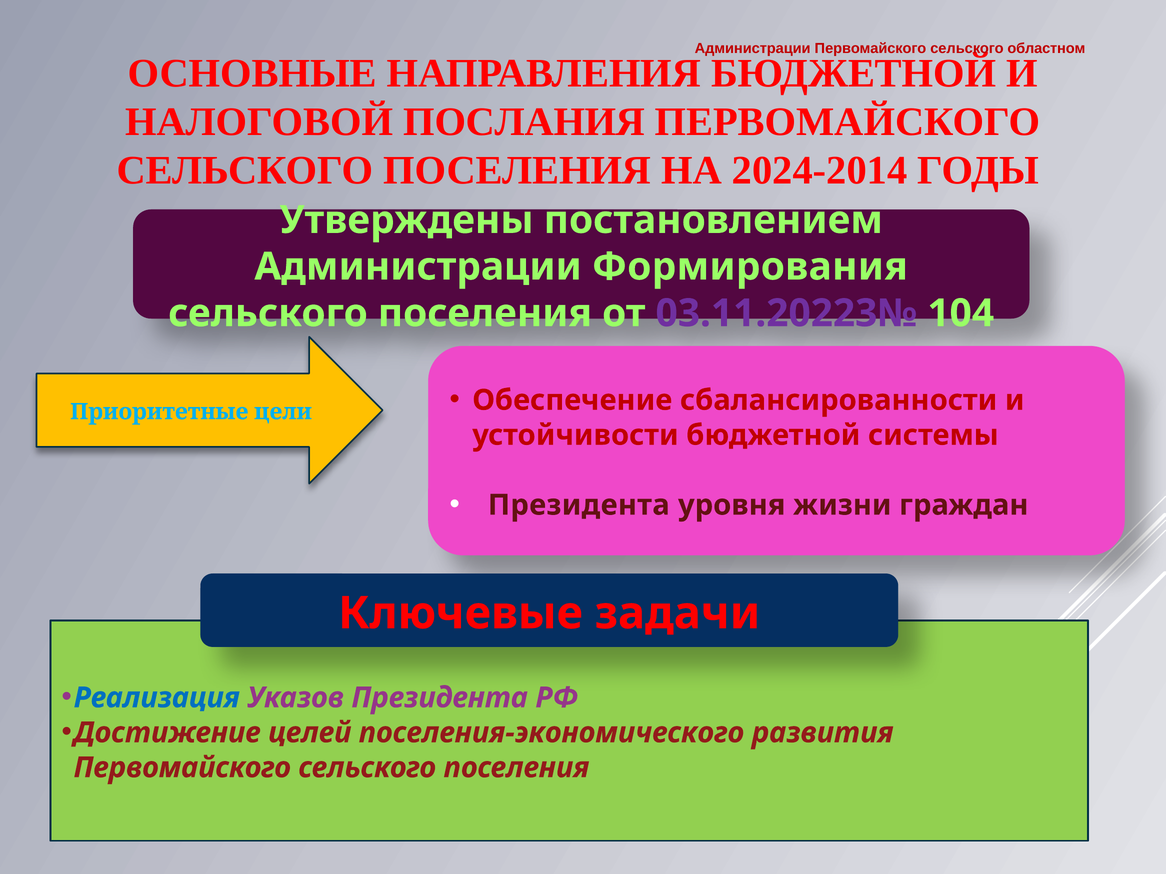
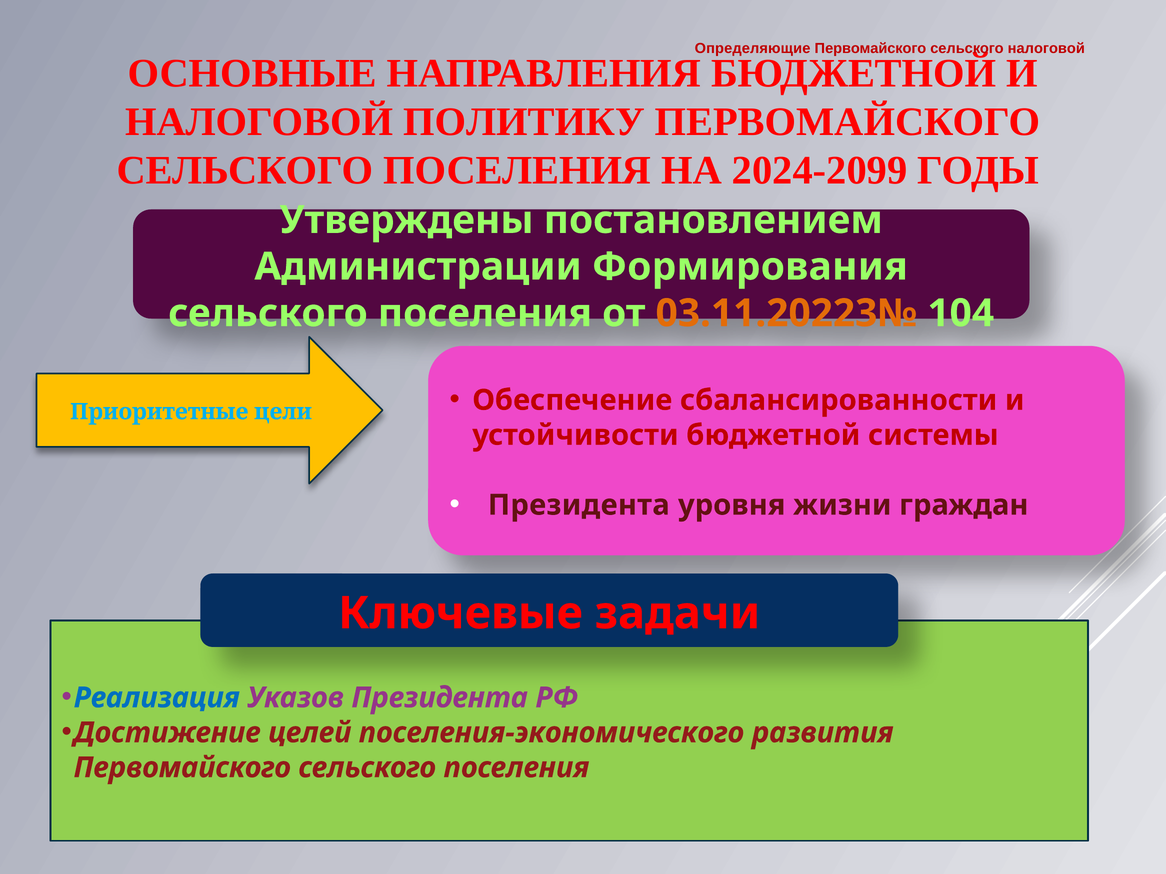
Администрации: Администрации -> Определяющие (753, 49)
сельского областном: областном -> налоговой (1046, 49)
ПОСЛАНИЯ: ПОСЛАНИЯ -> ПОЛИТИКУ (524, 122)
2024-2014: 2024-2014 -> 2024-2099 (820, 170)
03.11.20223№ colour: purple -> orange (786, 314)
